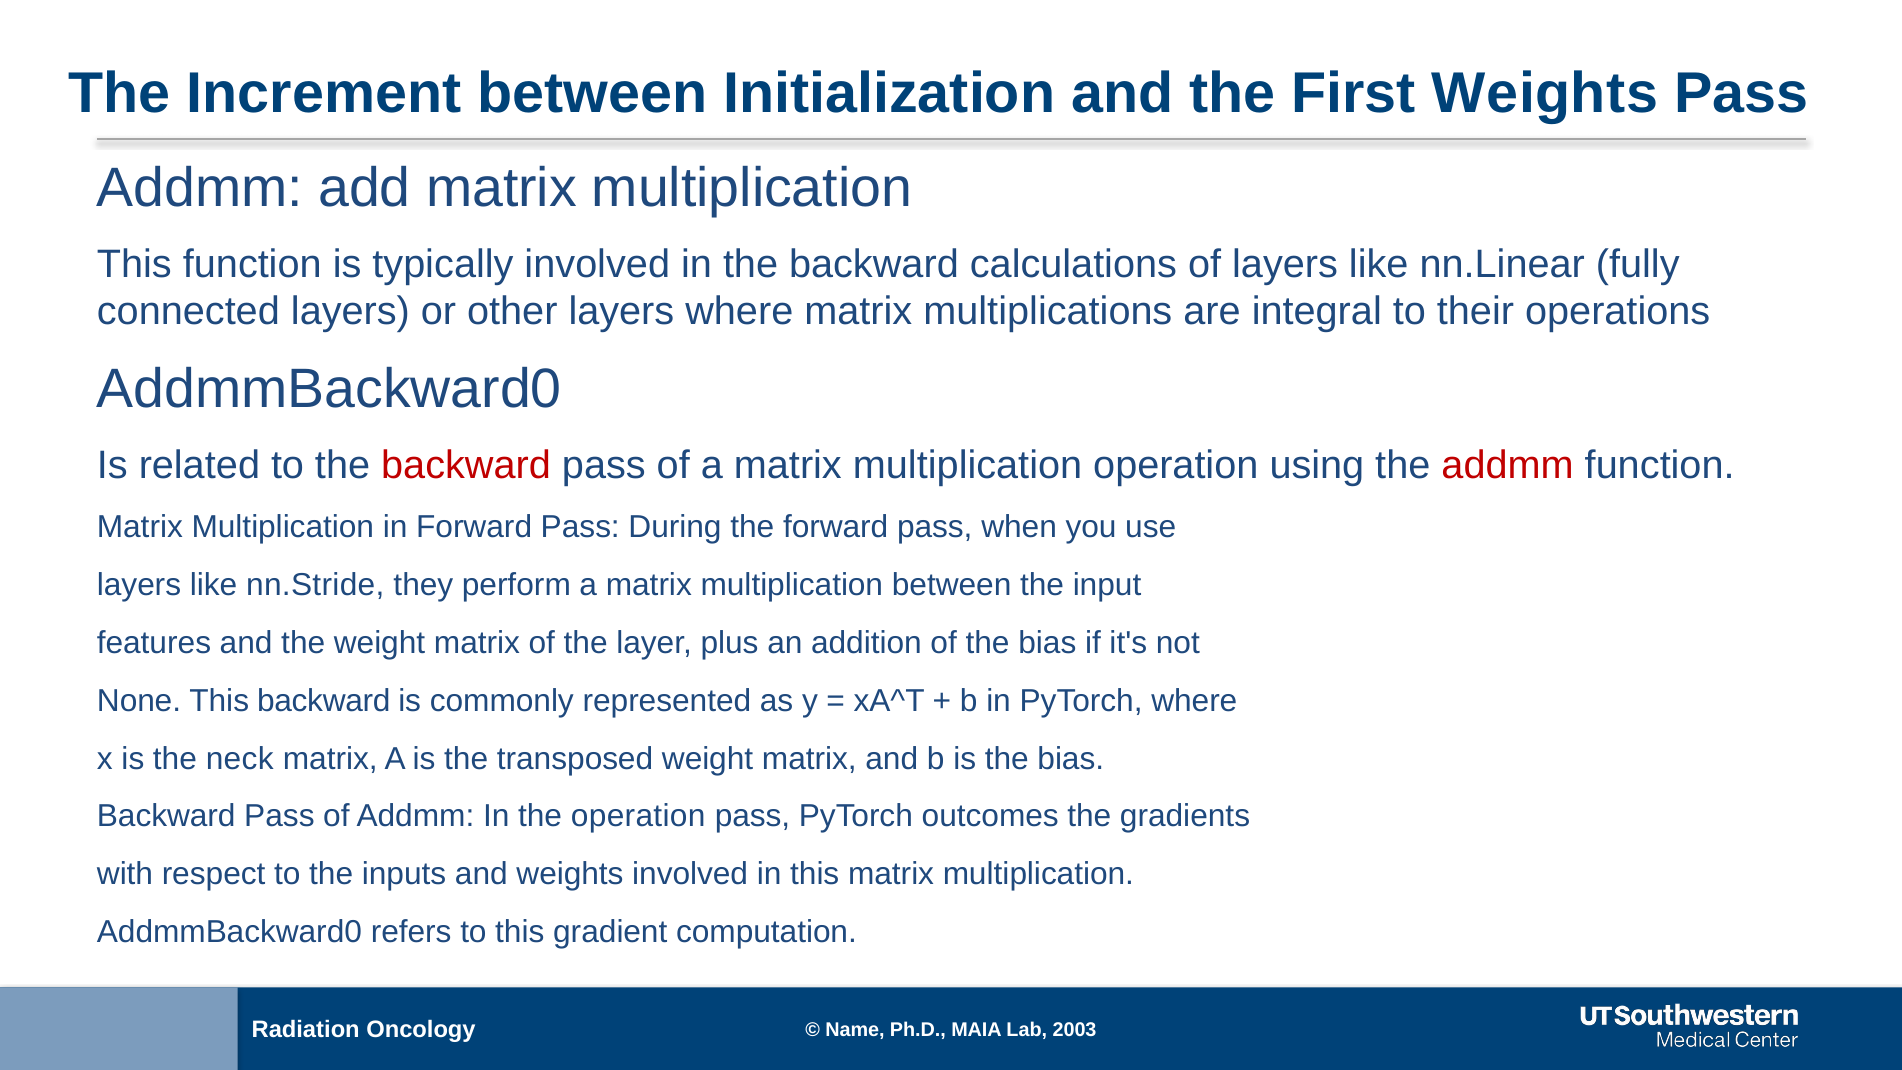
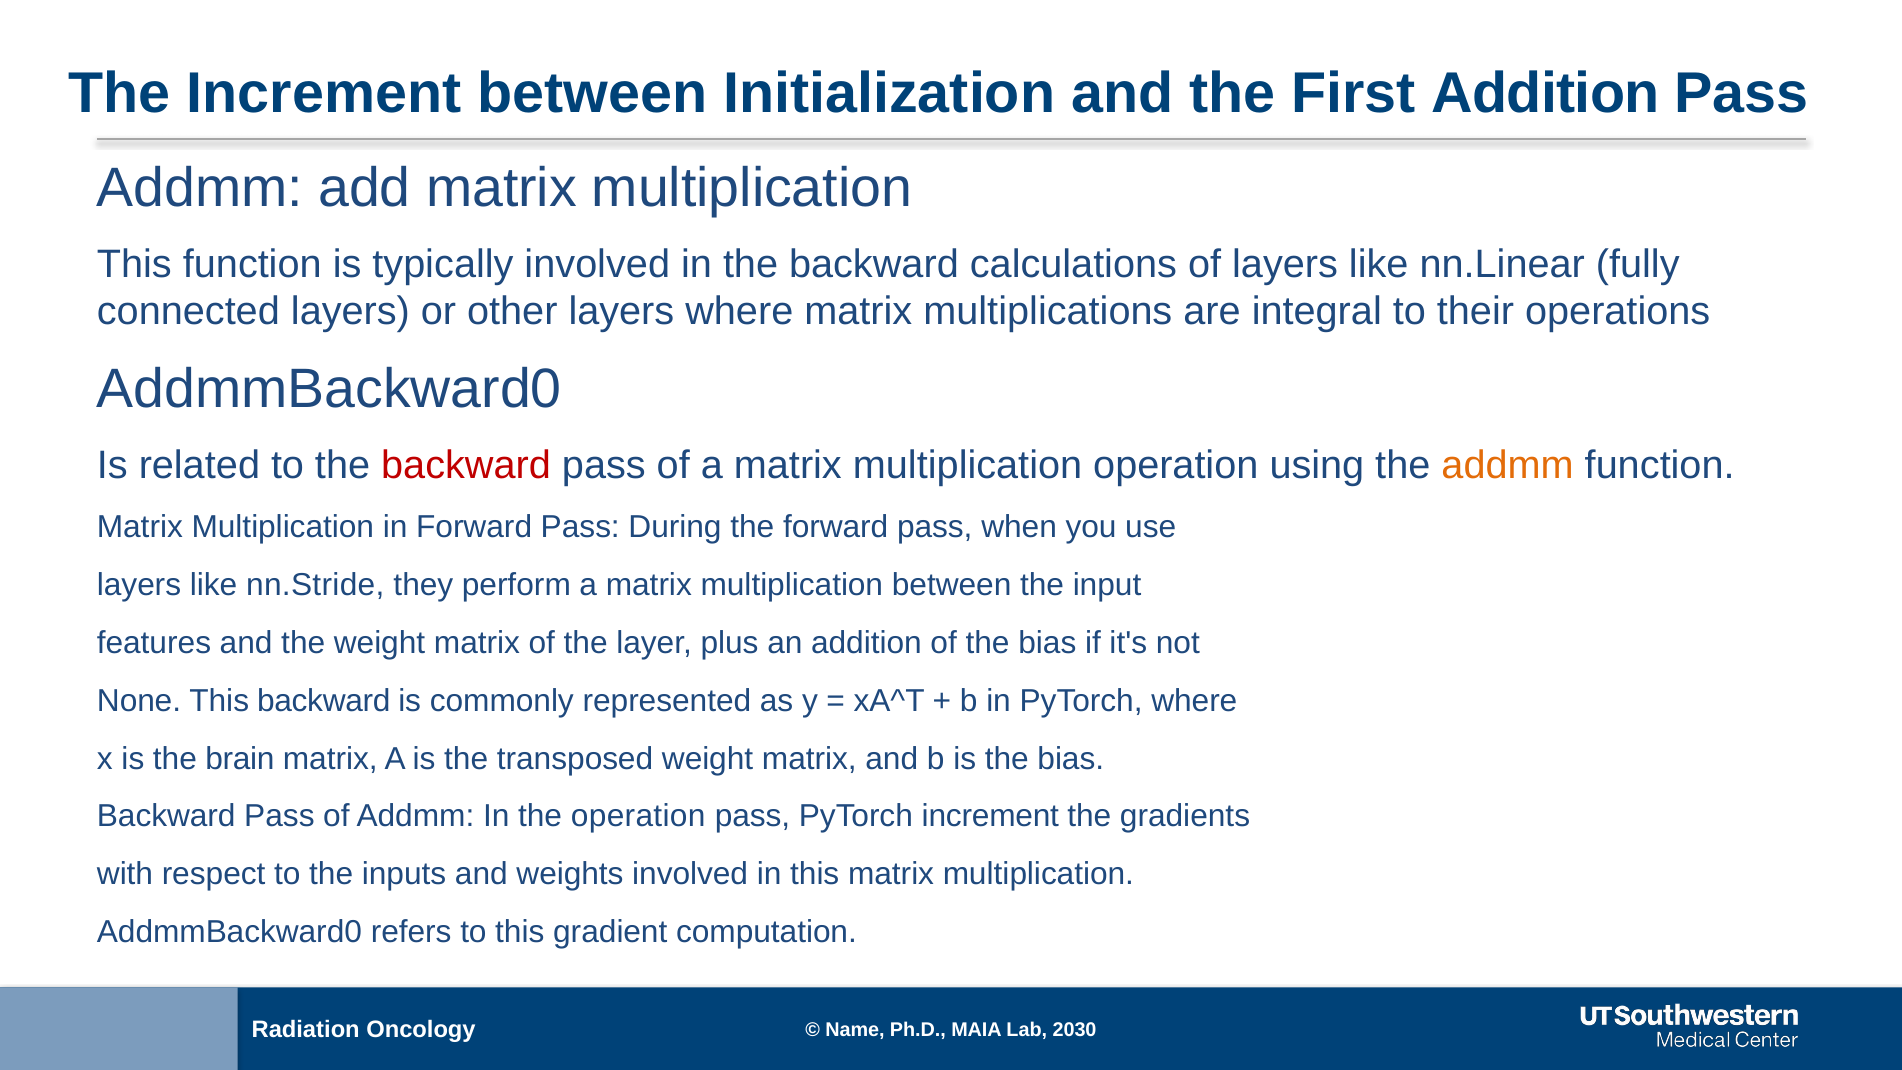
First Weights: Weights -> Addition (1546, 94)
addmm colour: red -> orange (1508, 465)
neck: neck -> brain (240, 759)
PyTorch outcomes: outcomes -> increment (990, 816)
2003: 2003 -> 2030 (1075, 1030)
